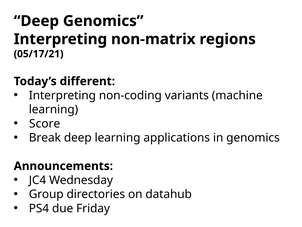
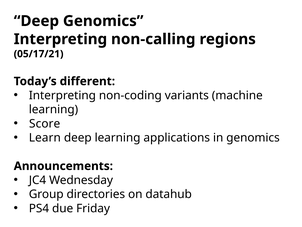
non-matrix: non-matrix -> non-calling (153, 39)
Break: Break -> Learn (45, 138)
